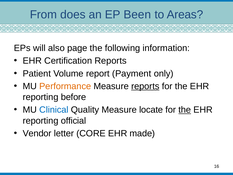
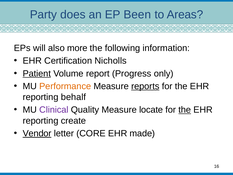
From: From -> Party (43, 15)
page: page -> more (77, 48)
Certification Reports: Reports -> Nicholls (111, 61)
Patient underline: none -> present (37, 73)
Payment: Payment -> Progress (132, 73)
before: before -> behalf (73, 97)
Clinical colour: blue -> purple (54, 110)
official: official -> create (73, 121)
Vendor underline: none -> present (37, 133)
